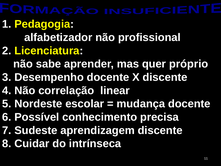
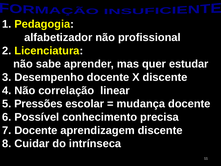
próprio: próprio -> estudar (189, 64)
Nordeste: Nordeste -> Pressões (38, 104)
7 Sudeste: Sudeste -> Docente (36, 130)
